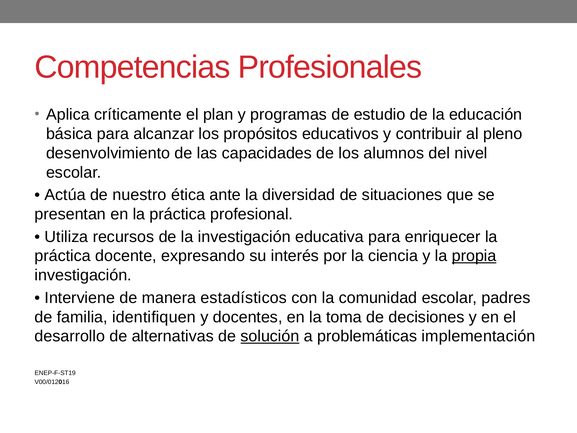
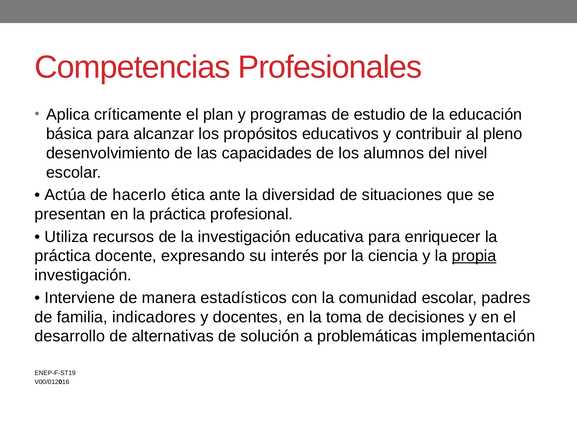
nuestro: nuestro -> hacerlo (139, 195)
identifiquen: identifiquen -> indicadores (154, 317)
solución underline: present -> none (270, 336)
